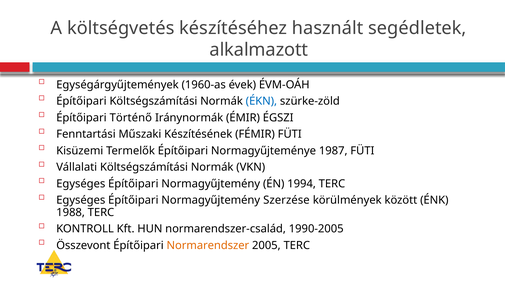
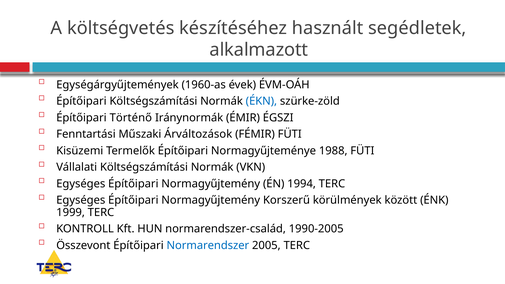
Készítésének: Készítésének -> Árváltozások (198, 134)
1987: 1987 -> 1988 (333, 151)
Szerzése: Szerzése -> Korszerű (286, 200)
1988: 1988 -> 1999 (71, 212)
Normarendszer colour: orange -> blue (208, 245)
